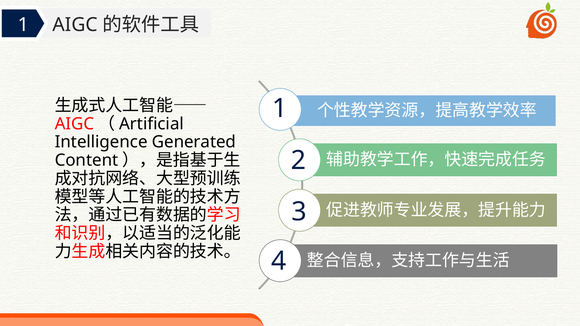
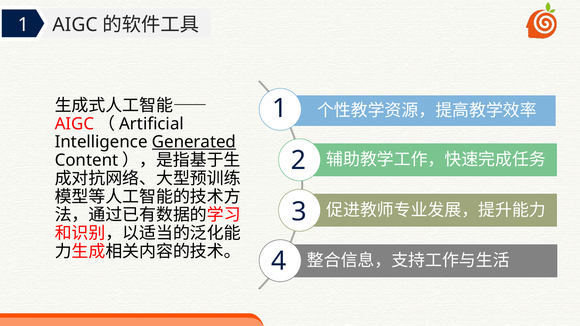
Generated underline: none -> present (194, 142)
